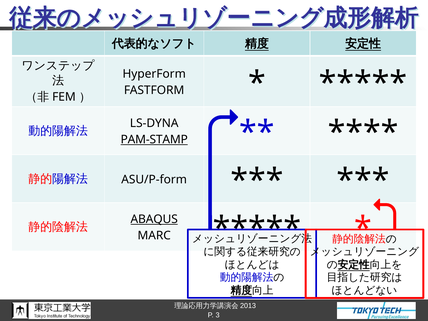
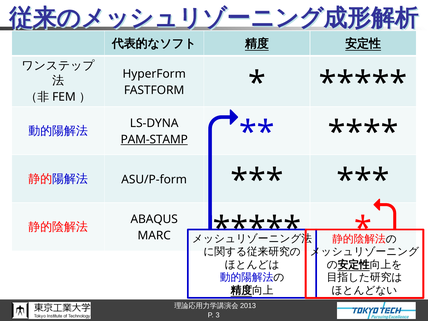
ABAQUS underline: present -> none (154, 219)
